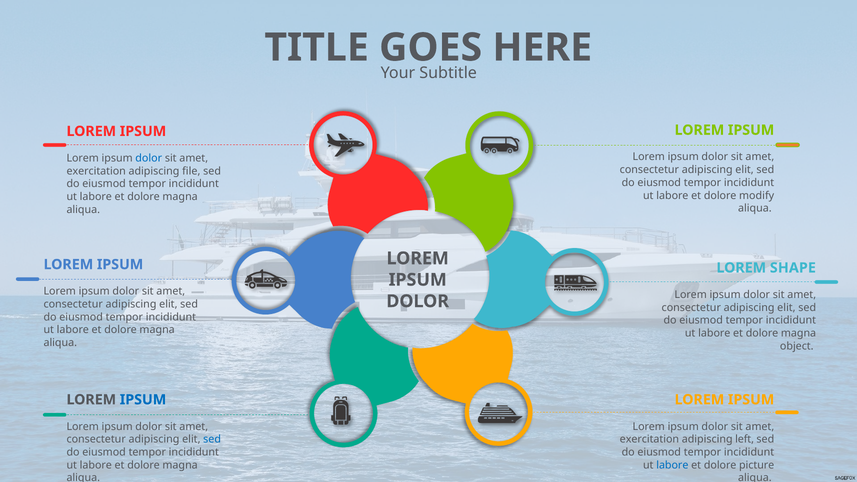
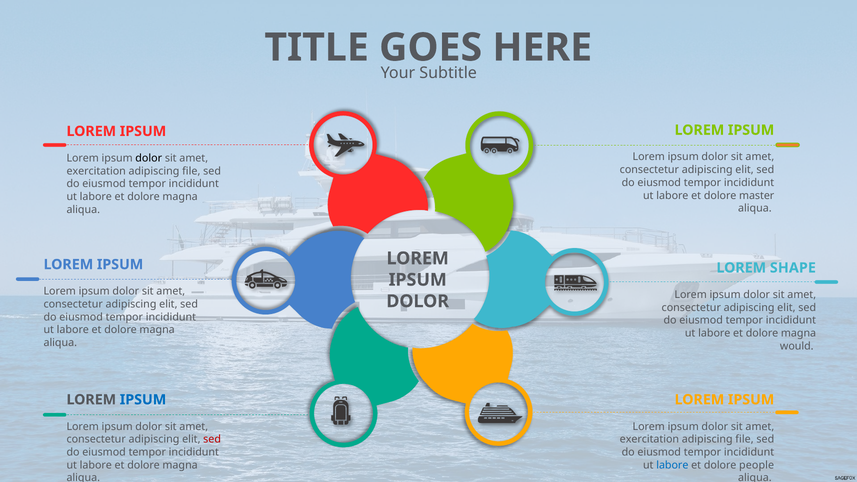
dolor colour: blue -> black (149, 158)
modify: modify -> master (757, 196)
object: object -> would (797, 346)
sed colour: blue -> red (212, 439)
left: left -> file (745, 439)
picture: picture -> people (757, 465)
